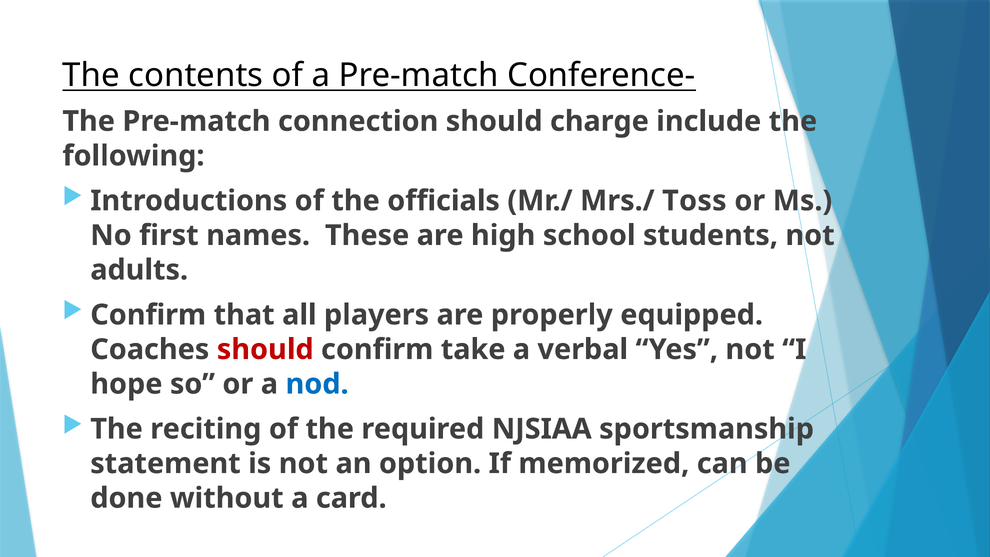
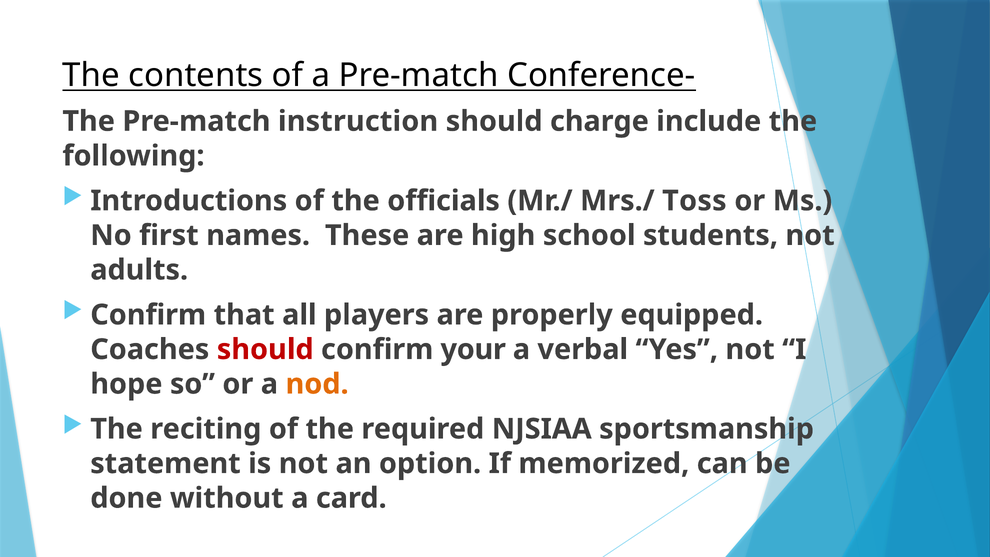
connection: connection -> instruction (358, 121)
take: take -> your (473, 349)
nod colour: blue -> orange (317, 384)
